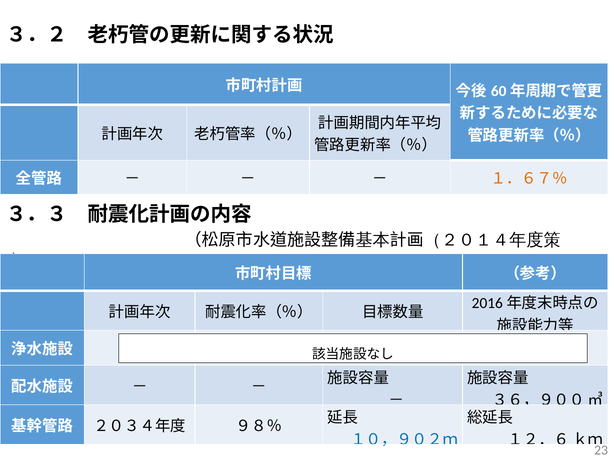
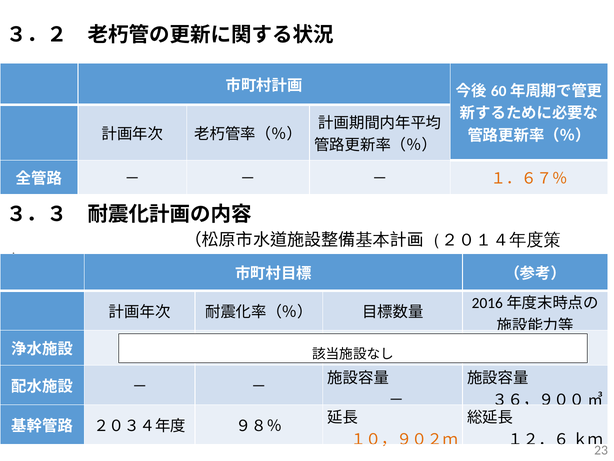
１０，９０２ｍ colour: blue -> orange (404, 439)
